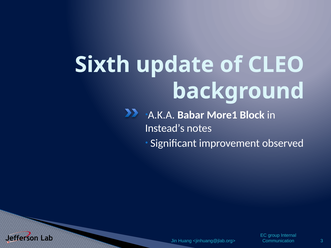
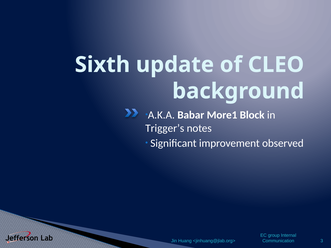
Instead’s: Instead’s -> Trigger’s (165, 128)
